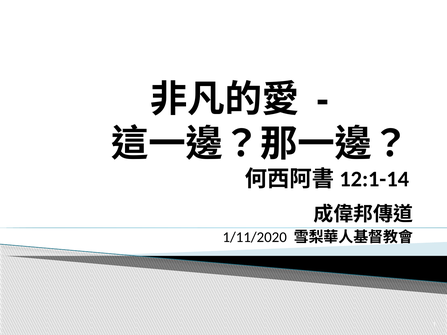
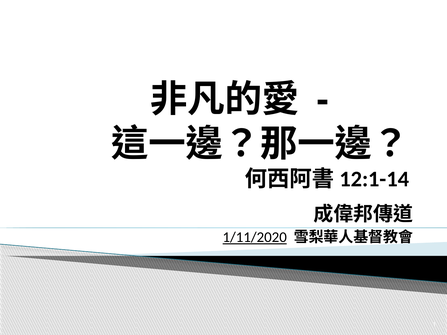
1/11/2020 underline: none -> present (255, 238)
